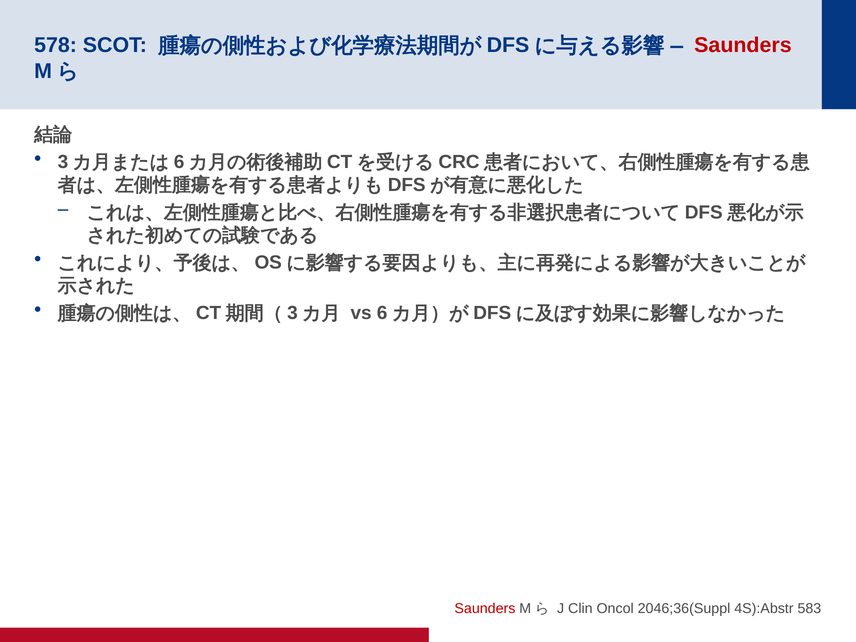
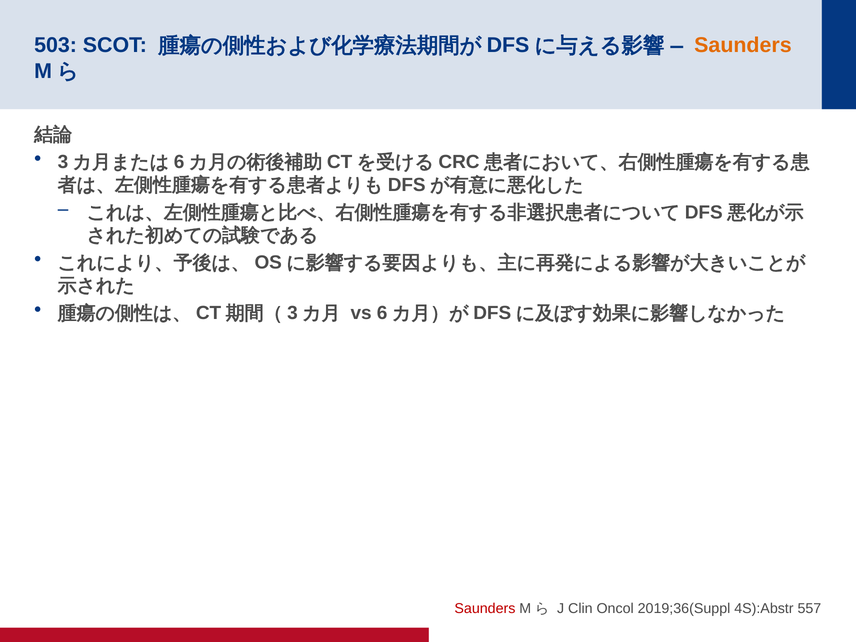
578: 578 -> 503 (56, 45)
Saunders colour: red -> orange (743, 45)
2046;36(Suppl: 2046;36(Suppl -> 2019;36(Suppl (684, 609)
583: 583 -> 557 (809, 609)
